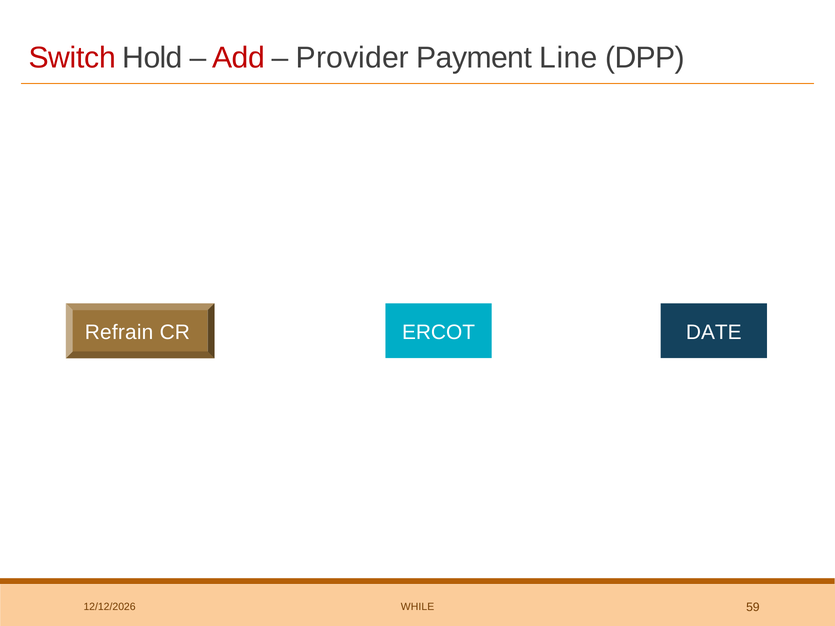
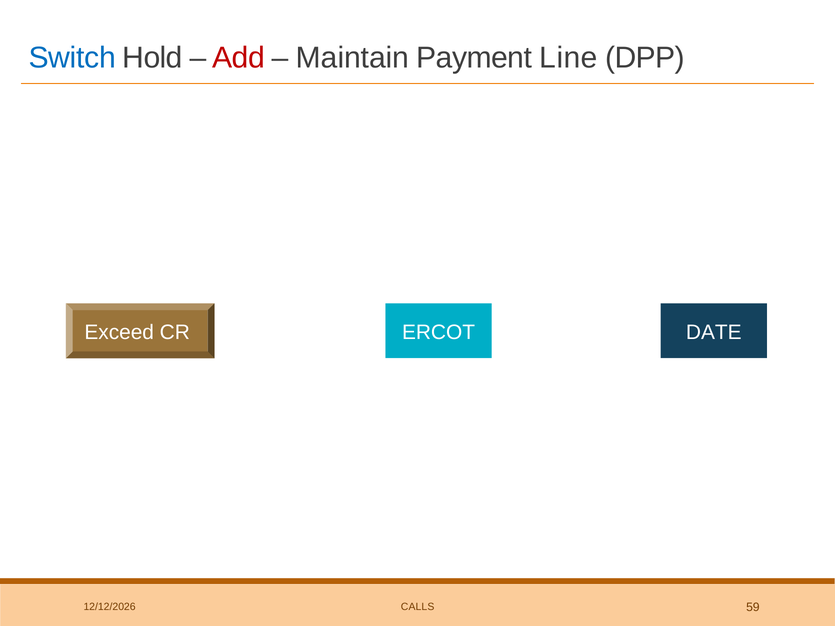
Switch colour: red -> blue (72, 58)
Provider: Provider -> Maintain (353, 58)
Refrain: Refrain -> Exceed (119, 332)
WHILE: WHILE -> CALLS (418, 607)
